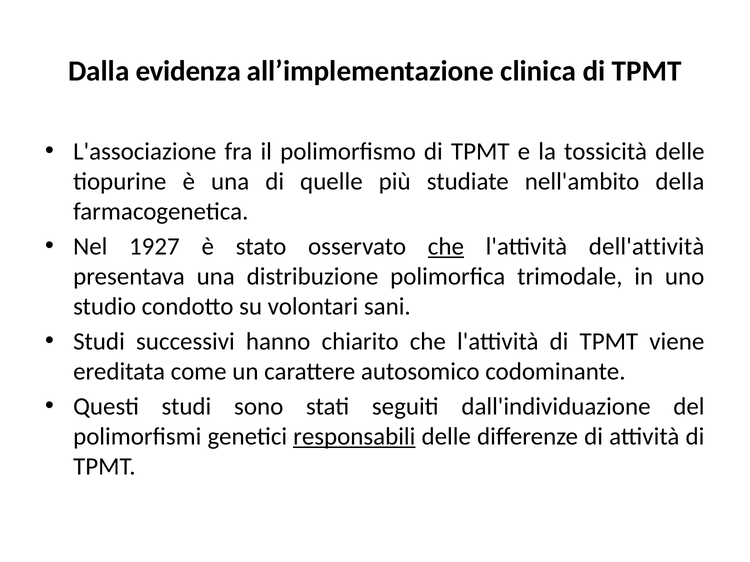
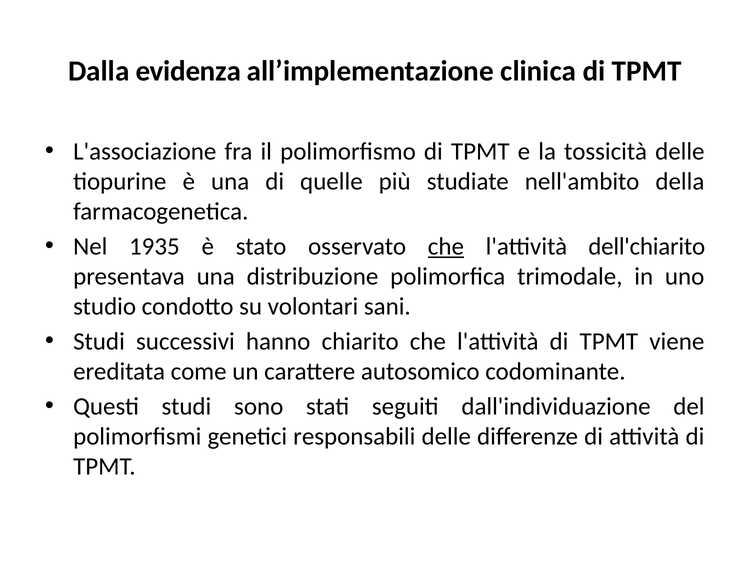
1927: 1927 -> 1935 (154, 247)
dell'attività: dell'attività -> dell'chiarito (647, 247)
responsabili underline: present -> none (354, 437)
